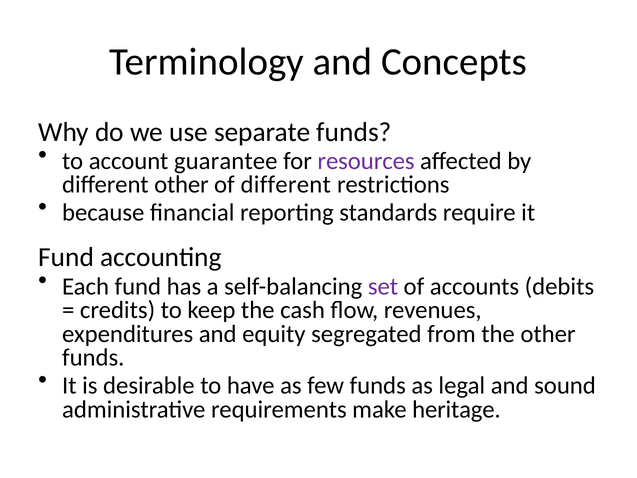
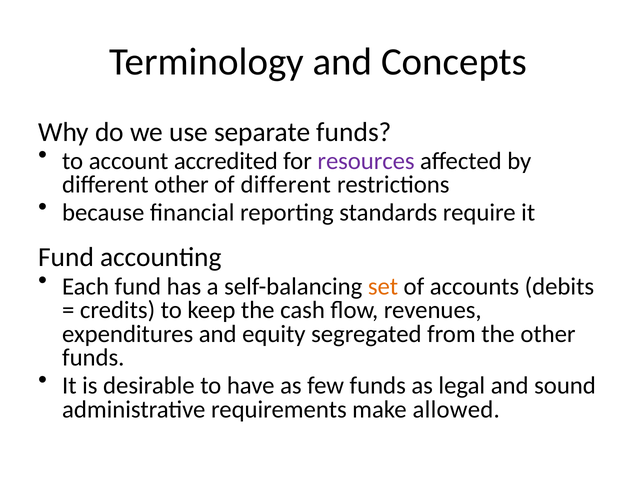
guarantee: guarantee -> accredited (226, 161)
set colour: purple -> orange (383, 286)
heritage: heritage -> allowed (456, 409)
